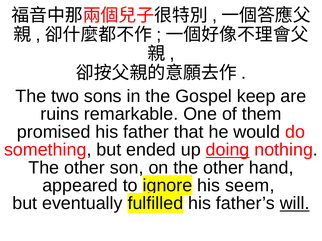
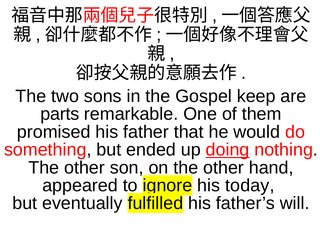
ruins: ruins -> parts (60, 114)
seem: seem -> today (250, 186)
will underline: present -> none (295, 204)
